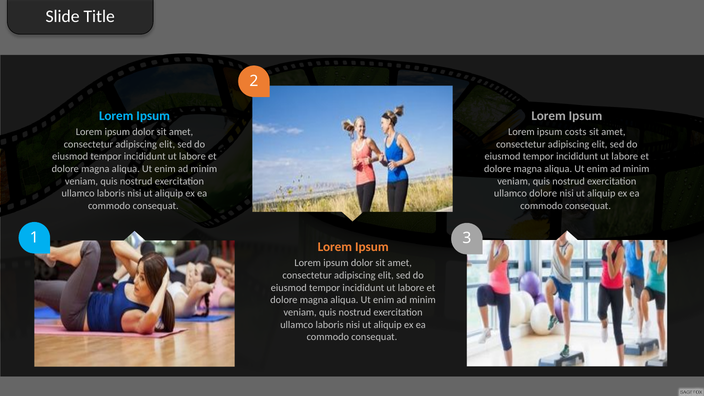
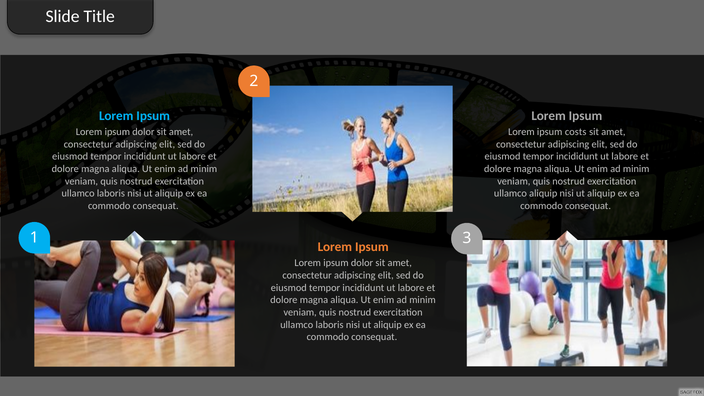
ullamco dolore: dolore -> aliquip (543, 193)
